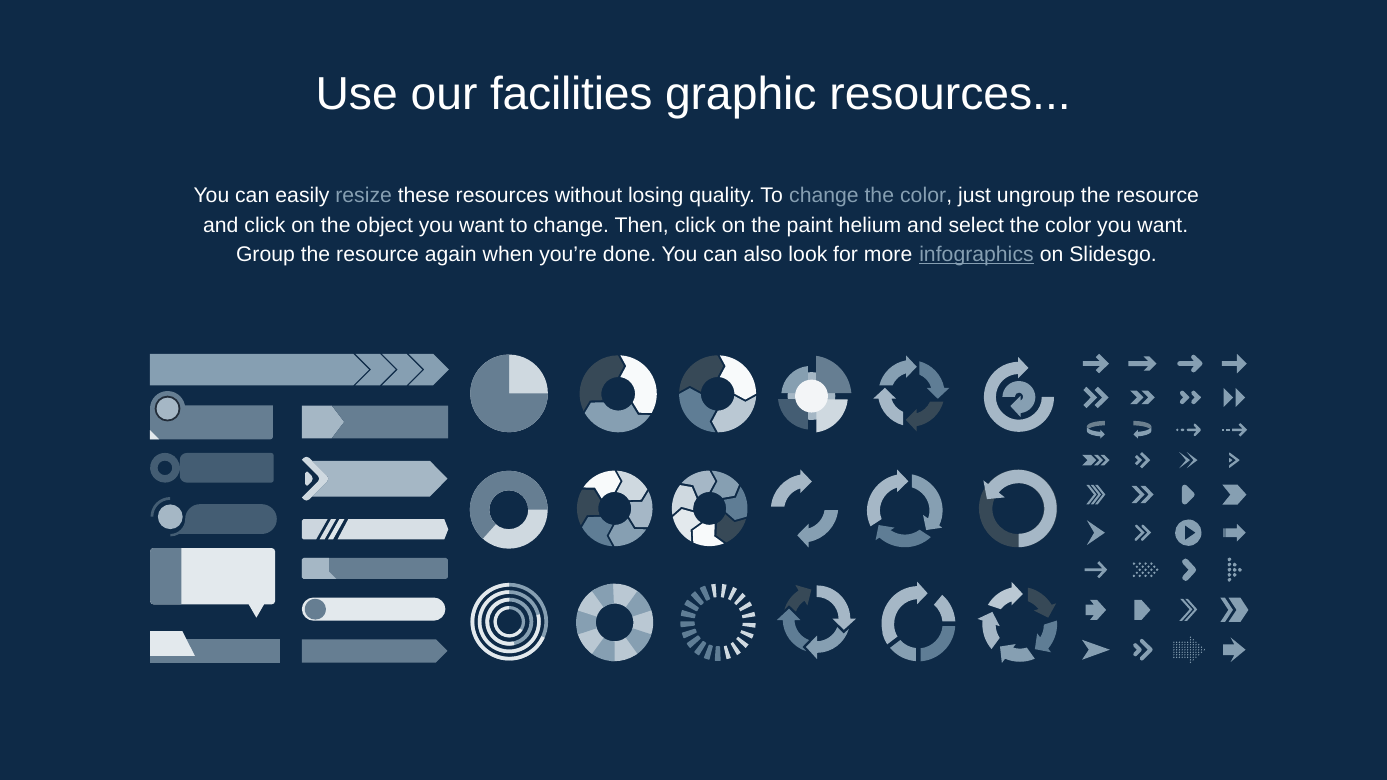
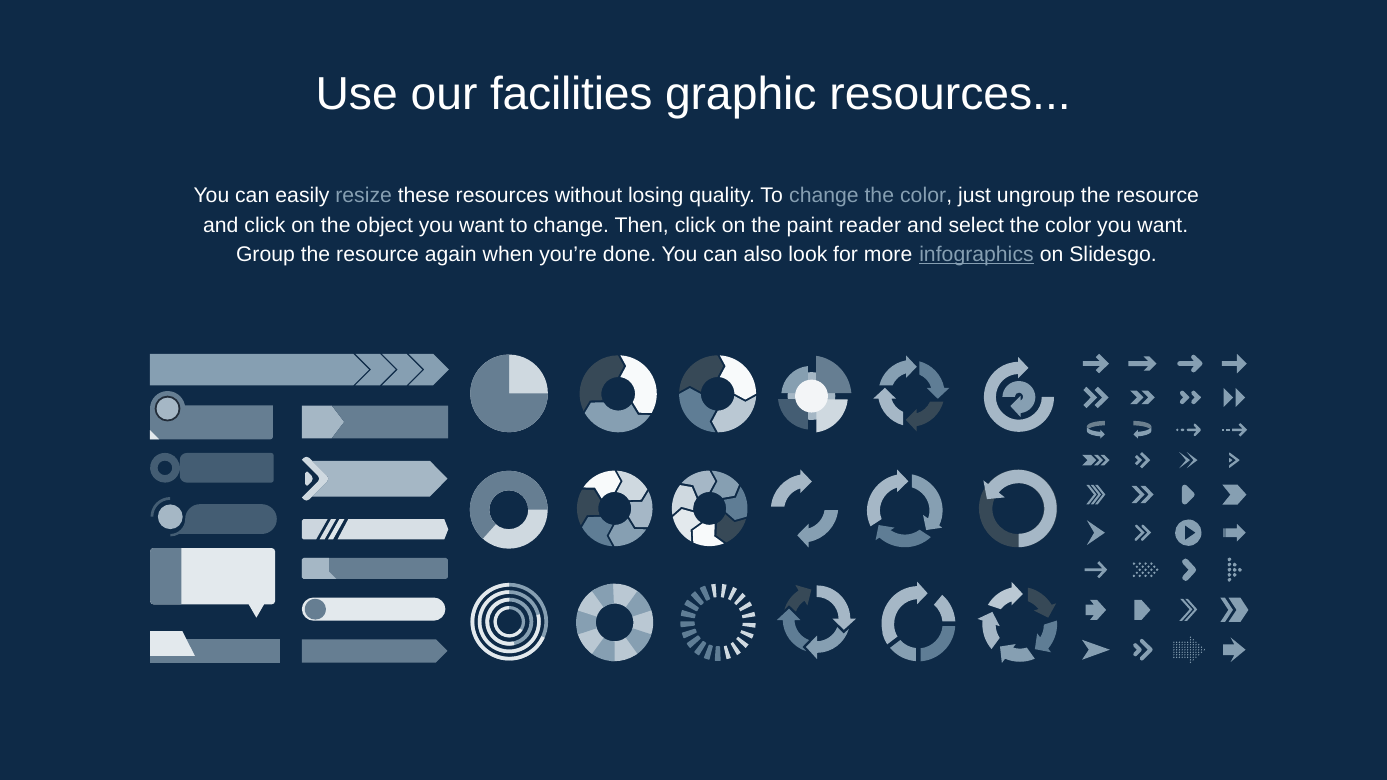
helium: helium -> reader (870, 225)
